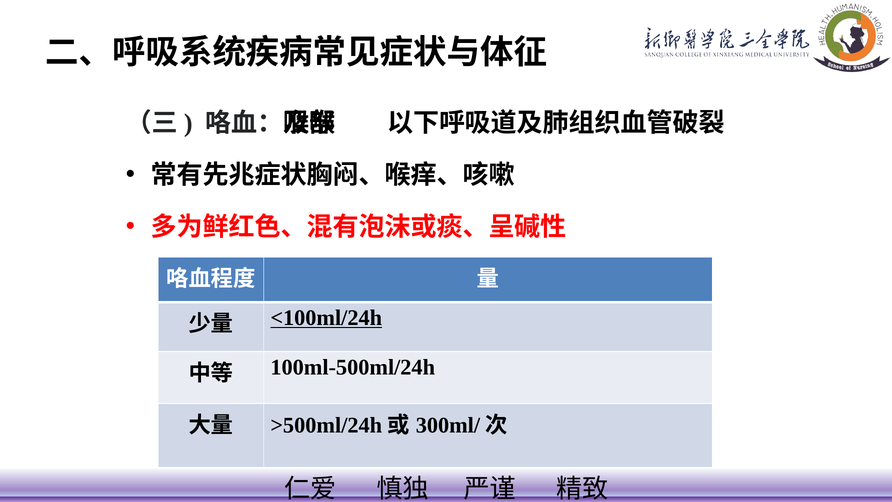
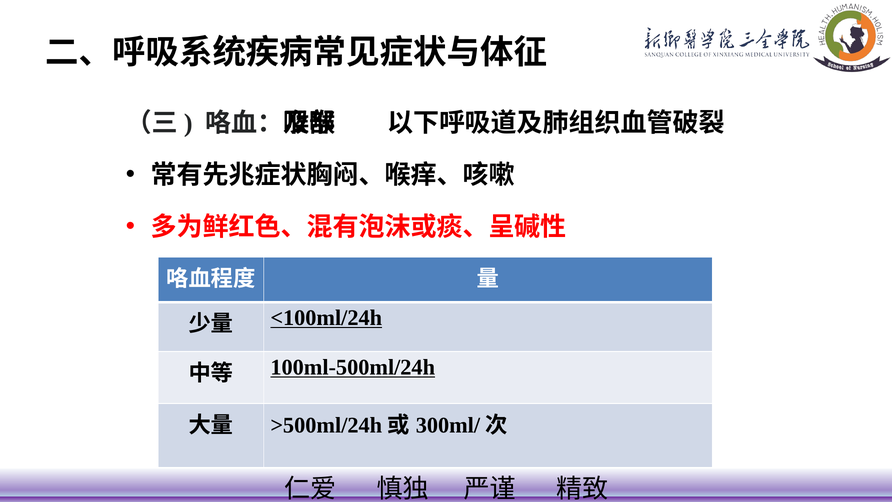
100ml-500ml/24h underline: none -> present (353, 367)
